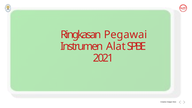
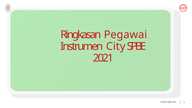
Alat: Alat -> City (116, 46)
